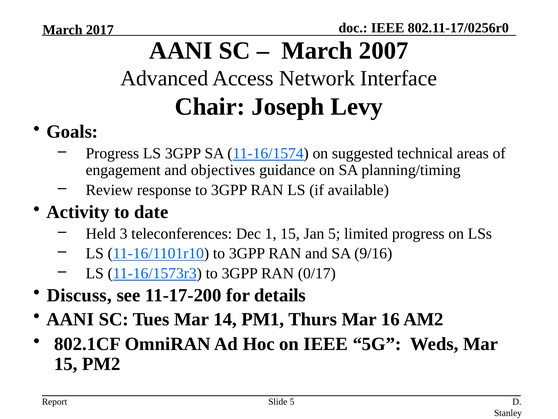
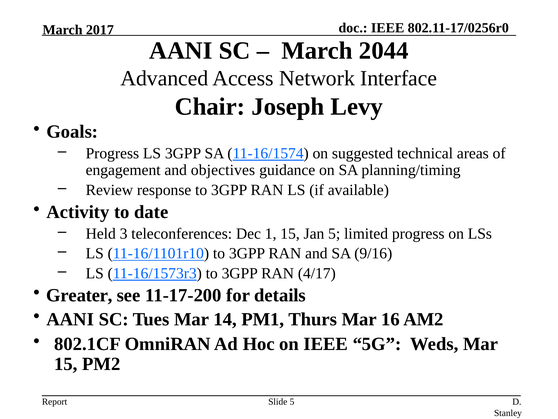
2007: 2007 -> 2044 (384, 51)
0/17: 0/17 -> 4/17 (317, 273)
Discuss: Discuss -> Greater (79, 295)
